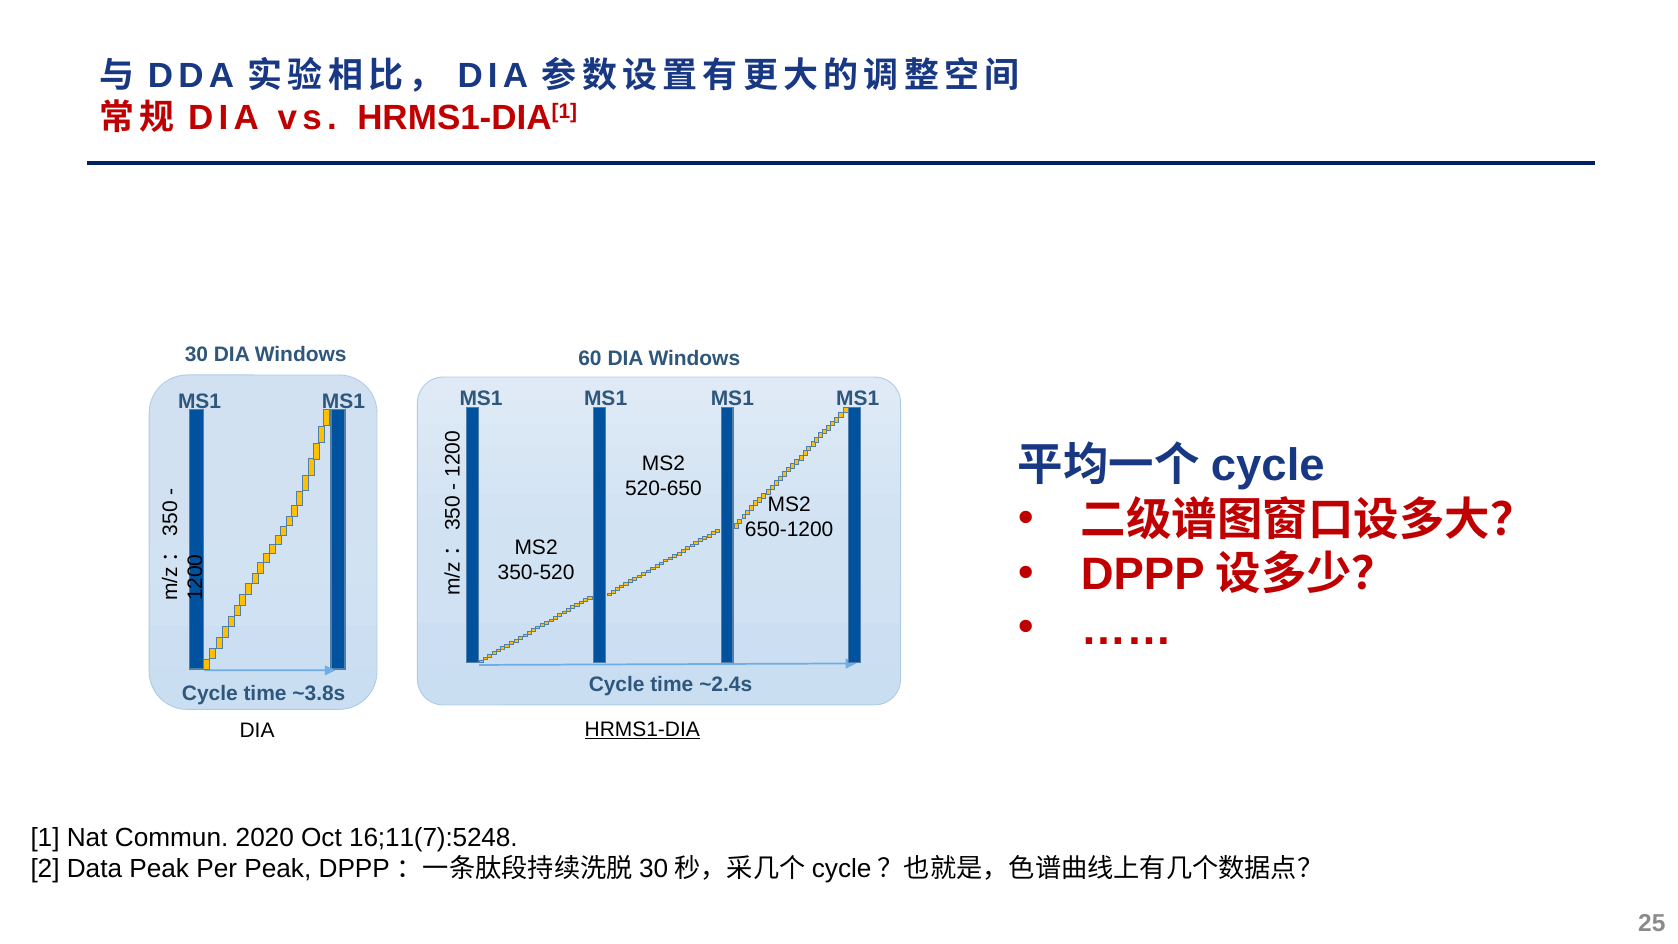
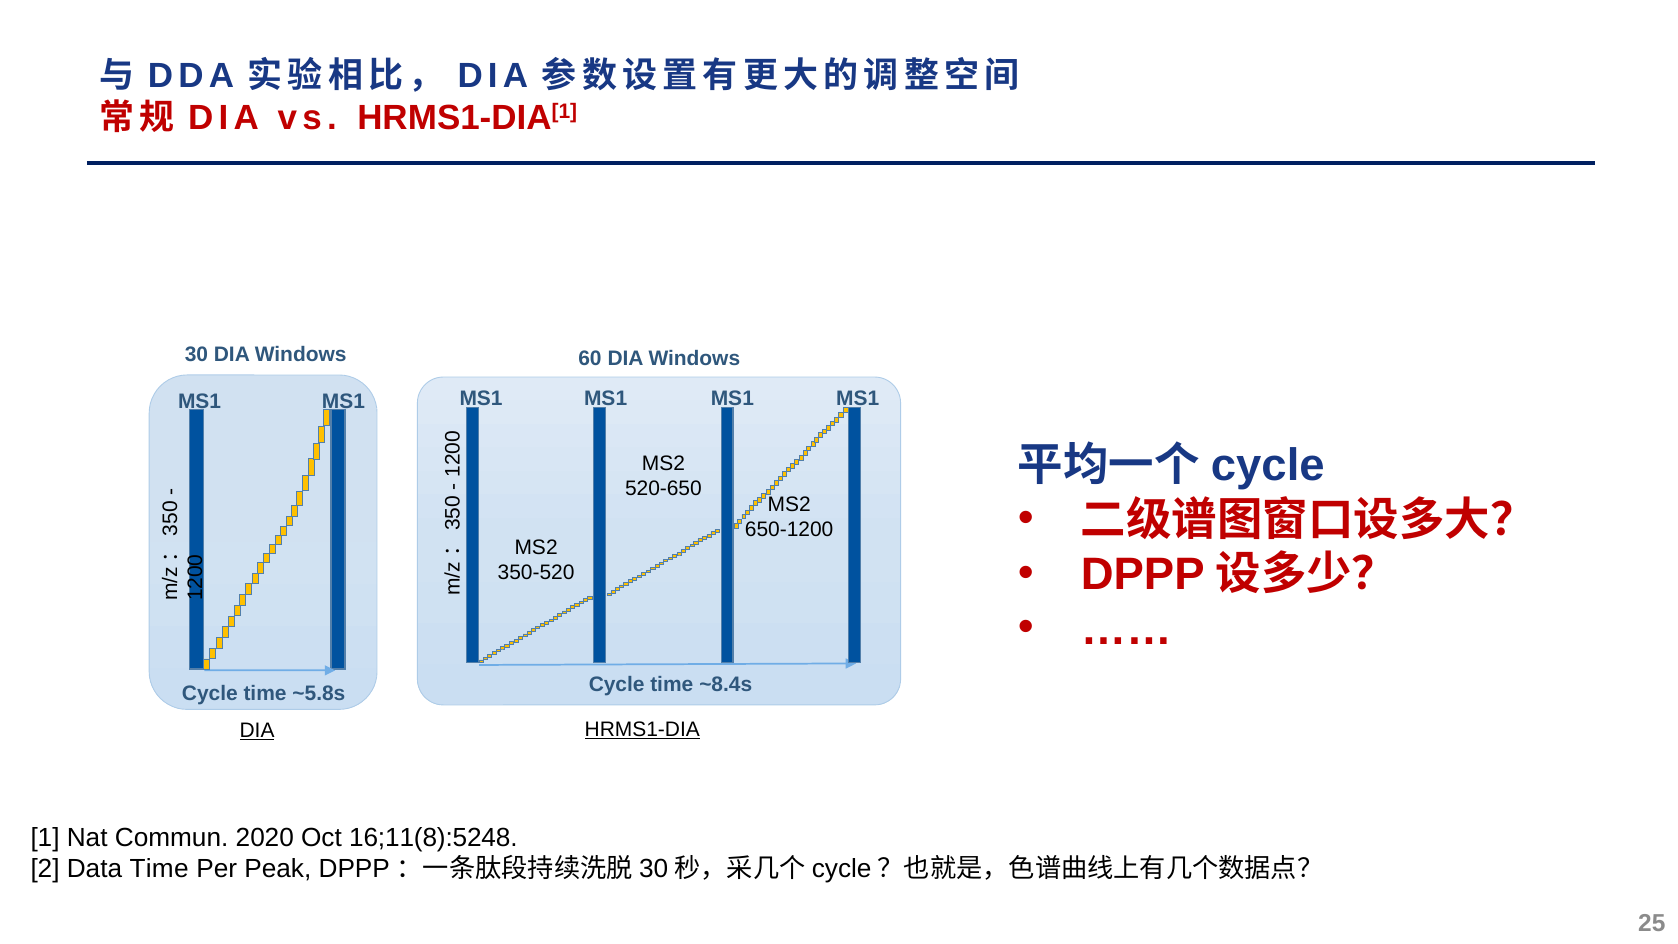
~2.4s: ~2.4s -> ~8.4s (726, 684)
~3.8s: ~3.8s -> ~5.8s (319, 694)
DIA underline: none -> present (257, 731)
16;11(7):5248: 16;11(7):5248 -> 16;11(8):5248 (433, 837)
Data Peak: Peak -> Time (159, 869)
